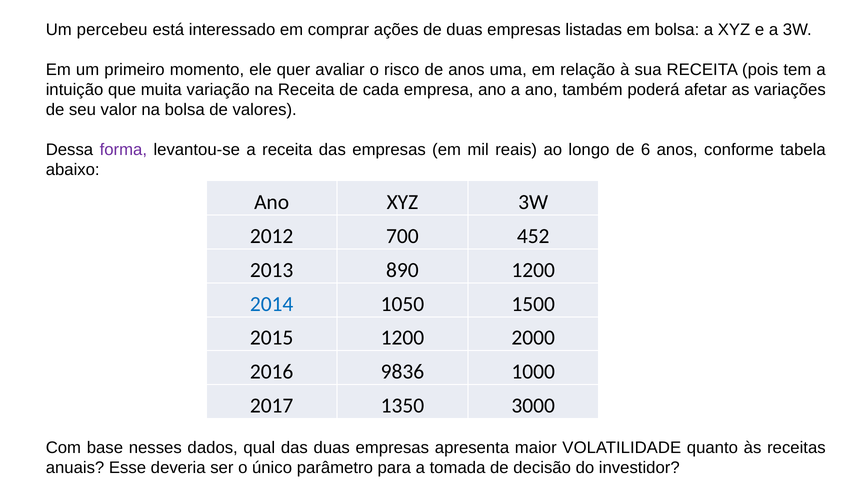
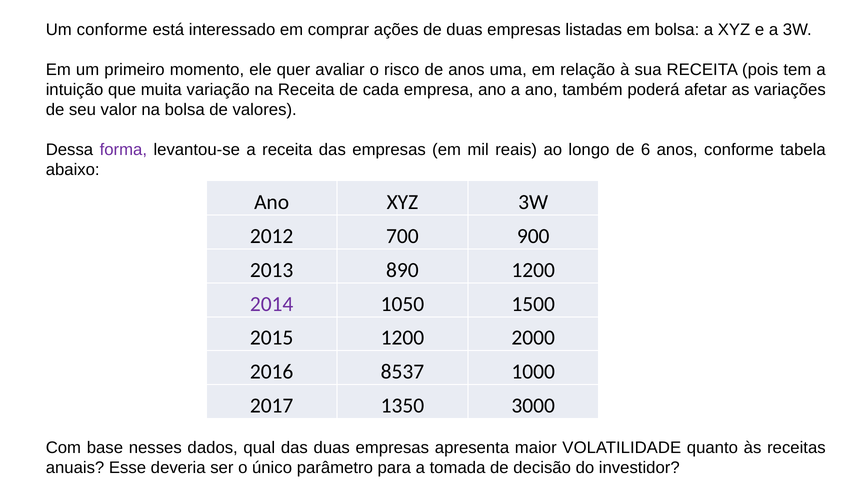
Um percebeu: percebeu -> conforme (112, 30)
452: 452 -> 900 (533, 236)
2014 colour: blue -> purple (272, 304)
9836: 9836 -> 8537 (402, 372)
